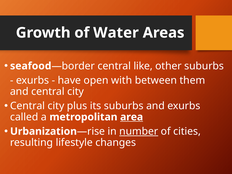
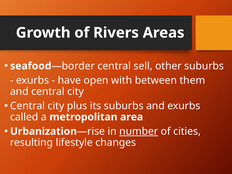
Water: Water -> Rivers (116, 33)
like: like -> sell (143, 66)
area underline: present -> none (132, 117)
